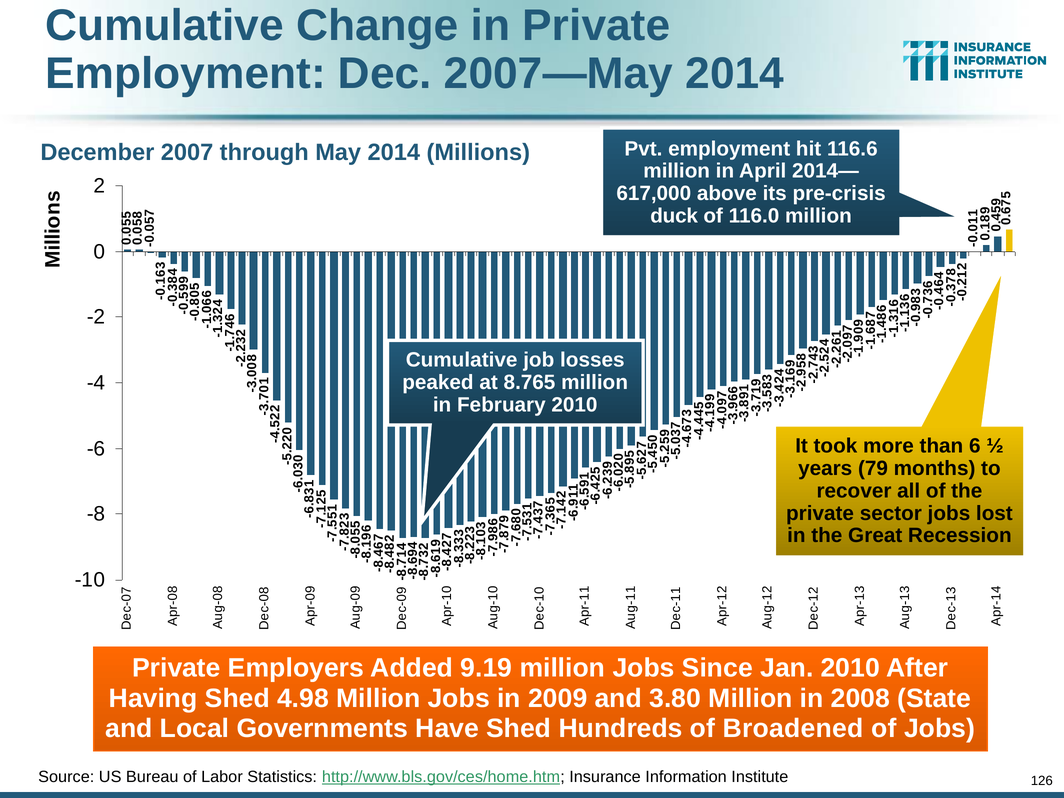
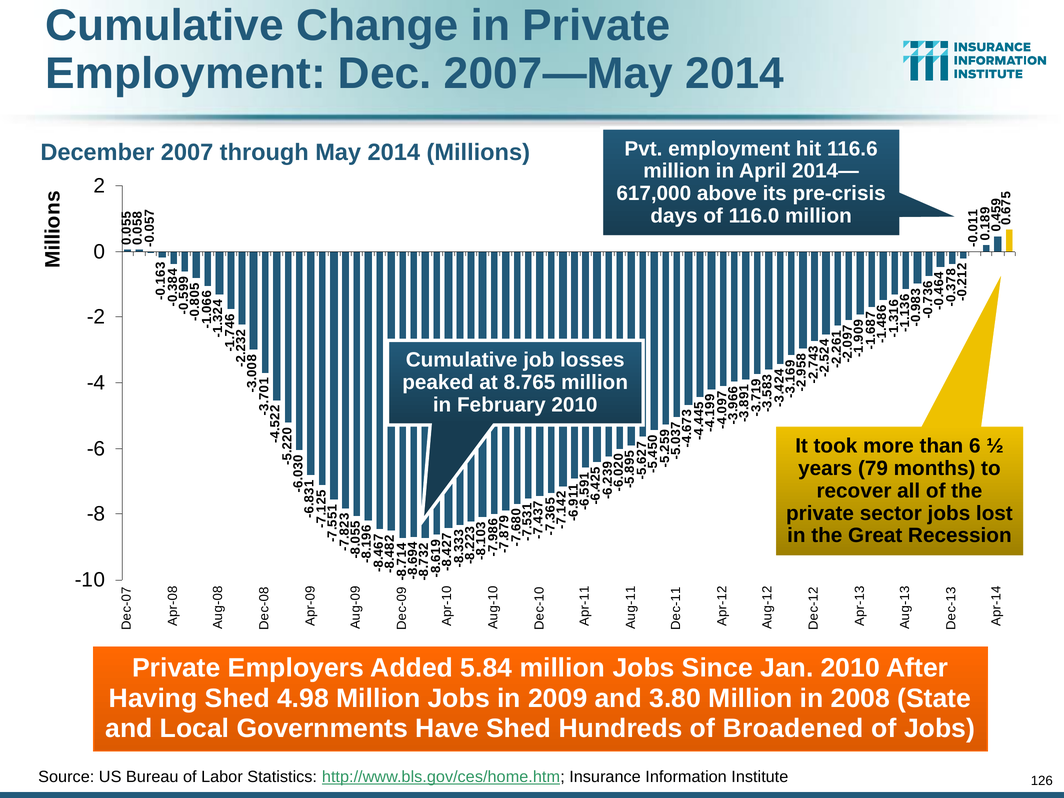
duck: duck -> days (674, 216)
9.19: 9.19 -> 5.84 (486, 668)
